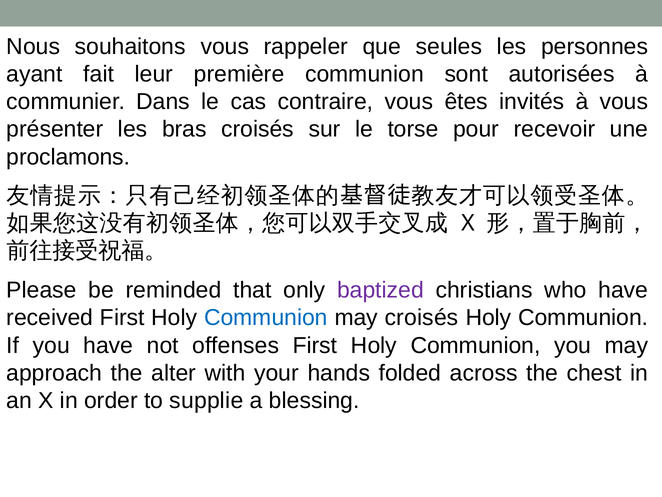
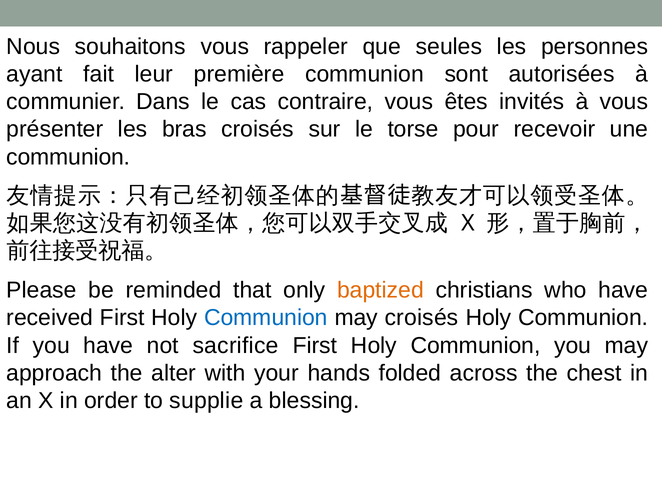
proclamons: proclamons -> communion (68, 157)
baptized colour: purple -> orange (381, 290)
offenses: offenses -> sacrifice (236, 345)
